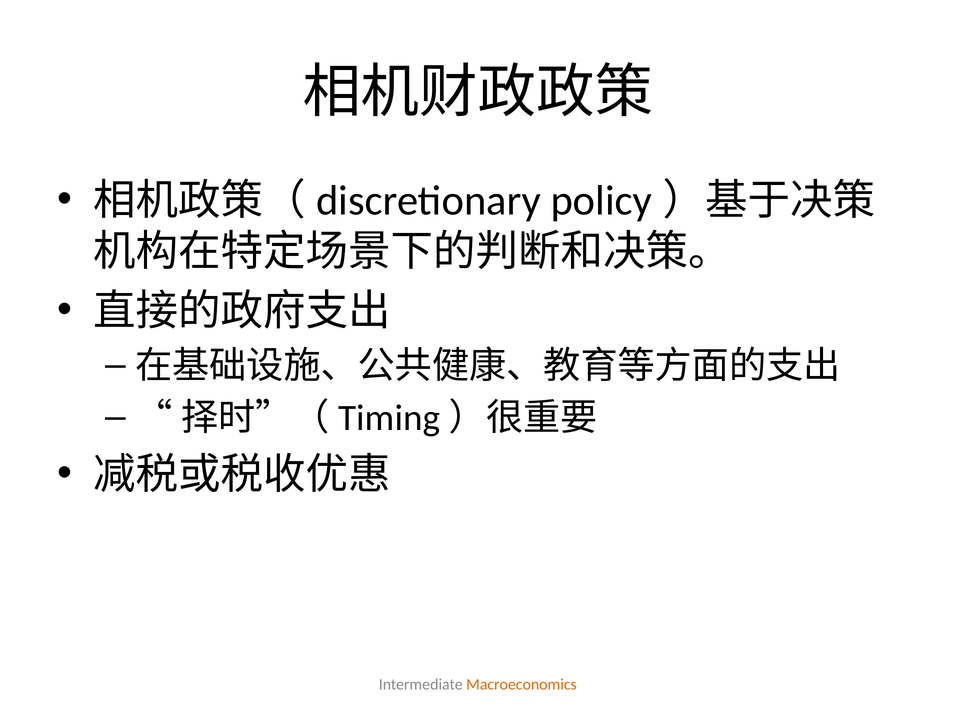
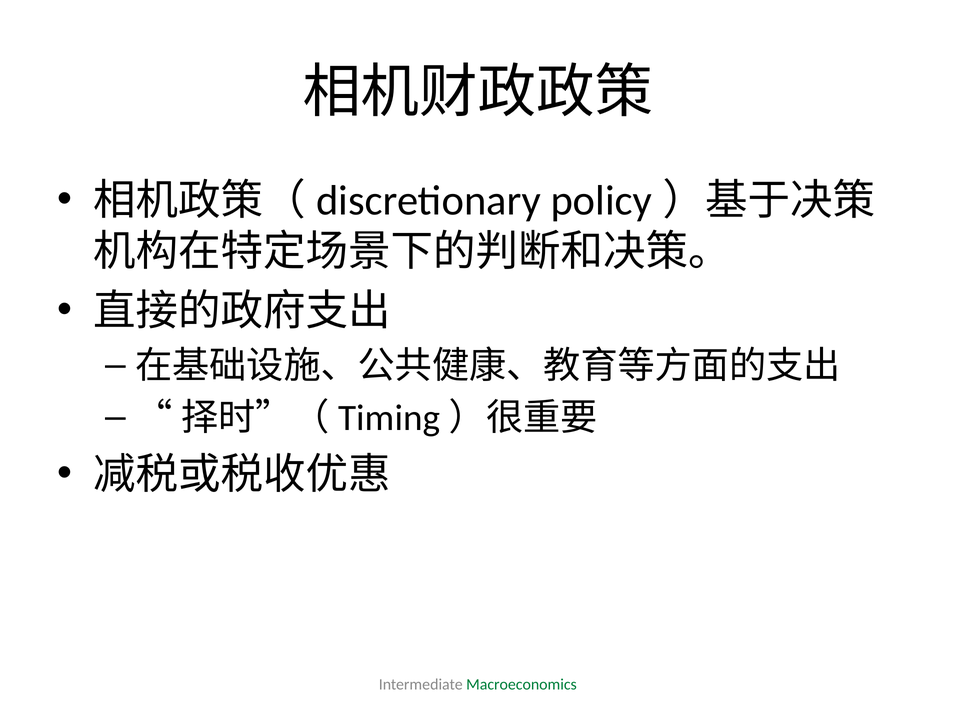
Macroeconomics colour: orange -> green (522, 685)
